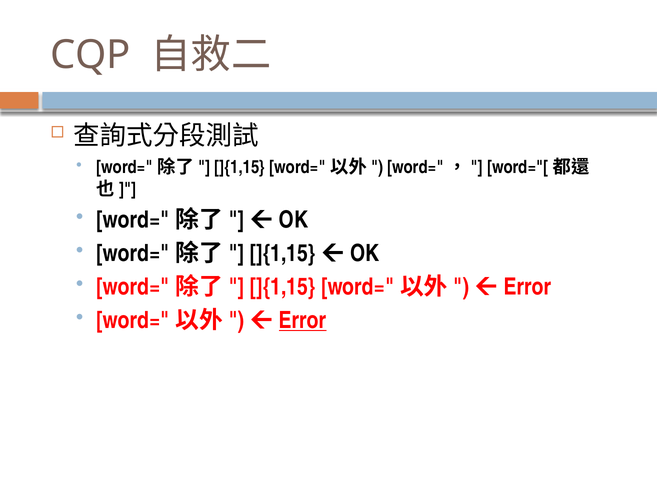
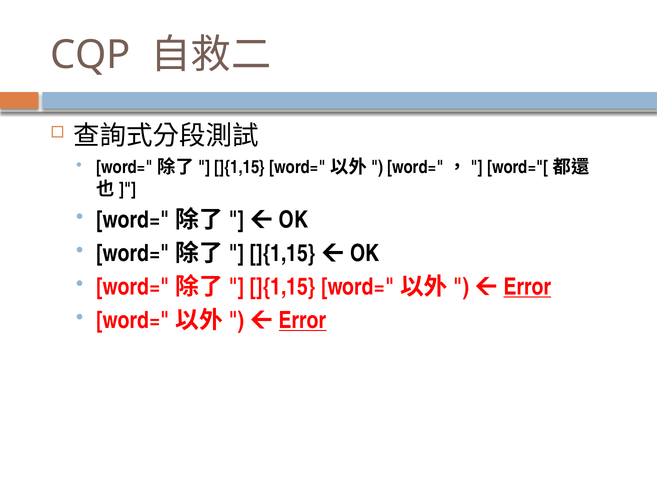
Error underline: none -> present (527, 287)
